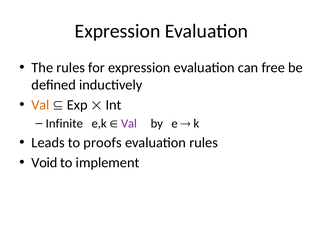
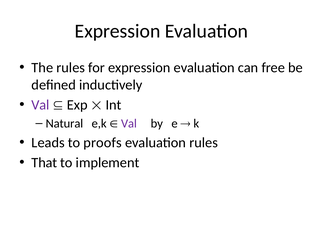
Val colour: orange -> purple (40, 105)
Infinite: Infinite -> Natural (64, 124)
Void: Void -> That (44, 163)
